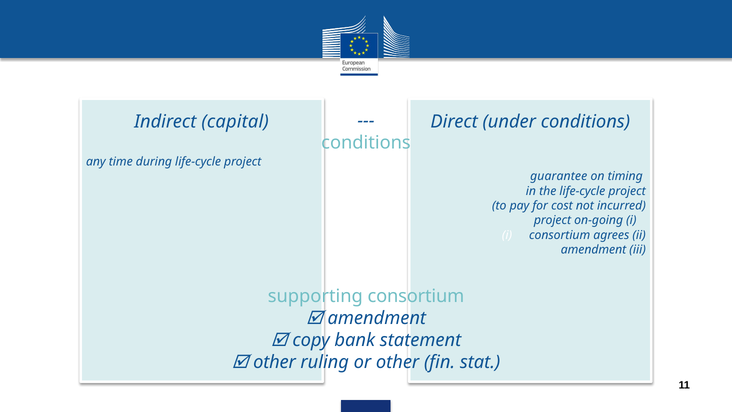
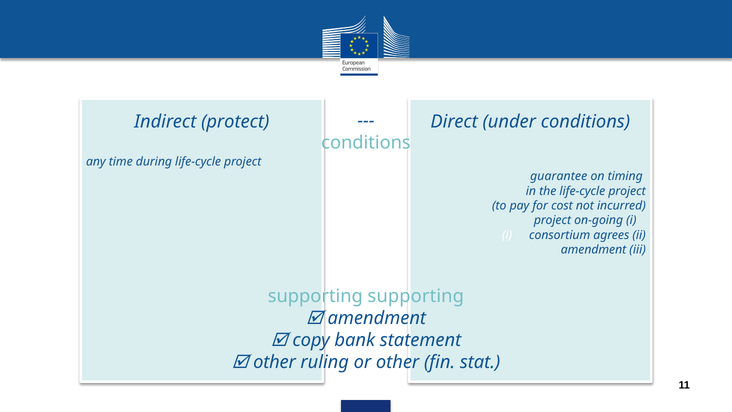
capital: capital -> protect (235, 122)
supporting consortium: consortium -> supporting (416, 296)
